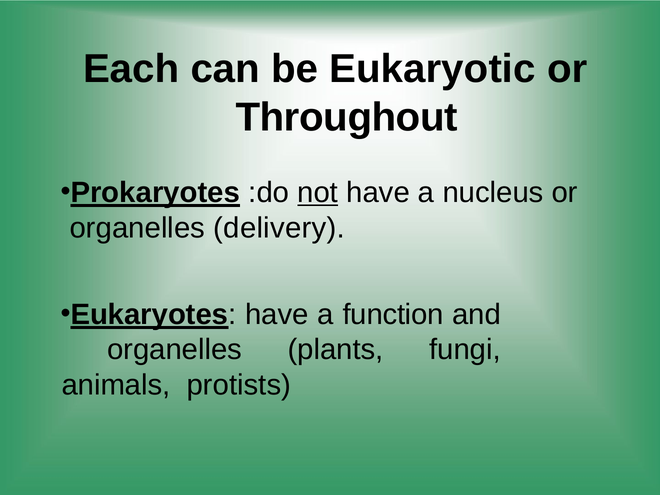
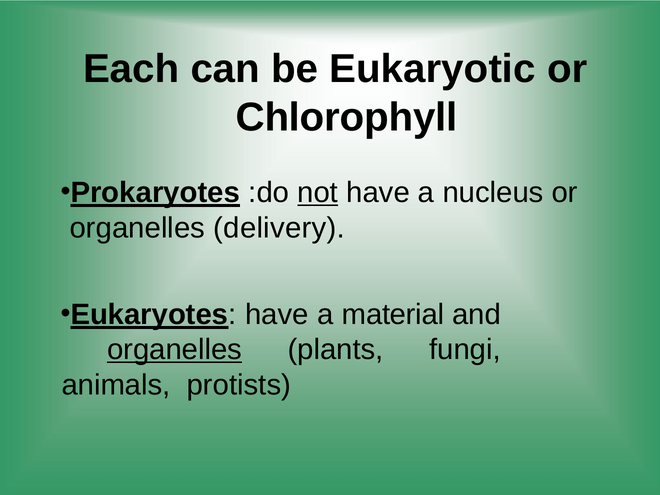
Throughout: Throughout -> Chlorophyll (347, 118)
function: function -> material (393, 314)
organelles underline: none -> present (175, 350)
